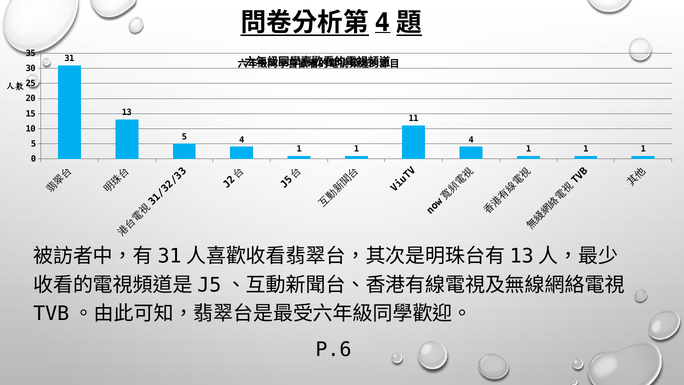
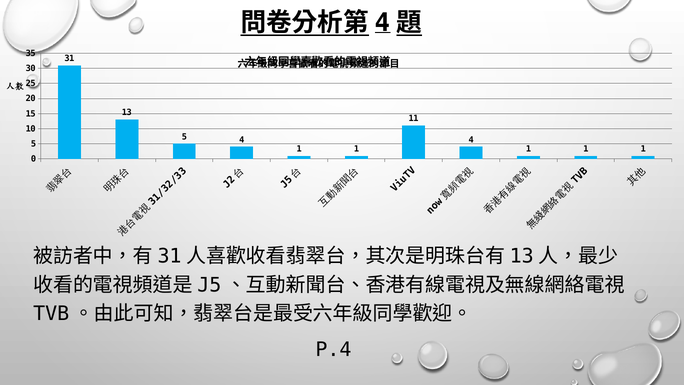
P.6: P.6 -> P.4 (333, 349)
